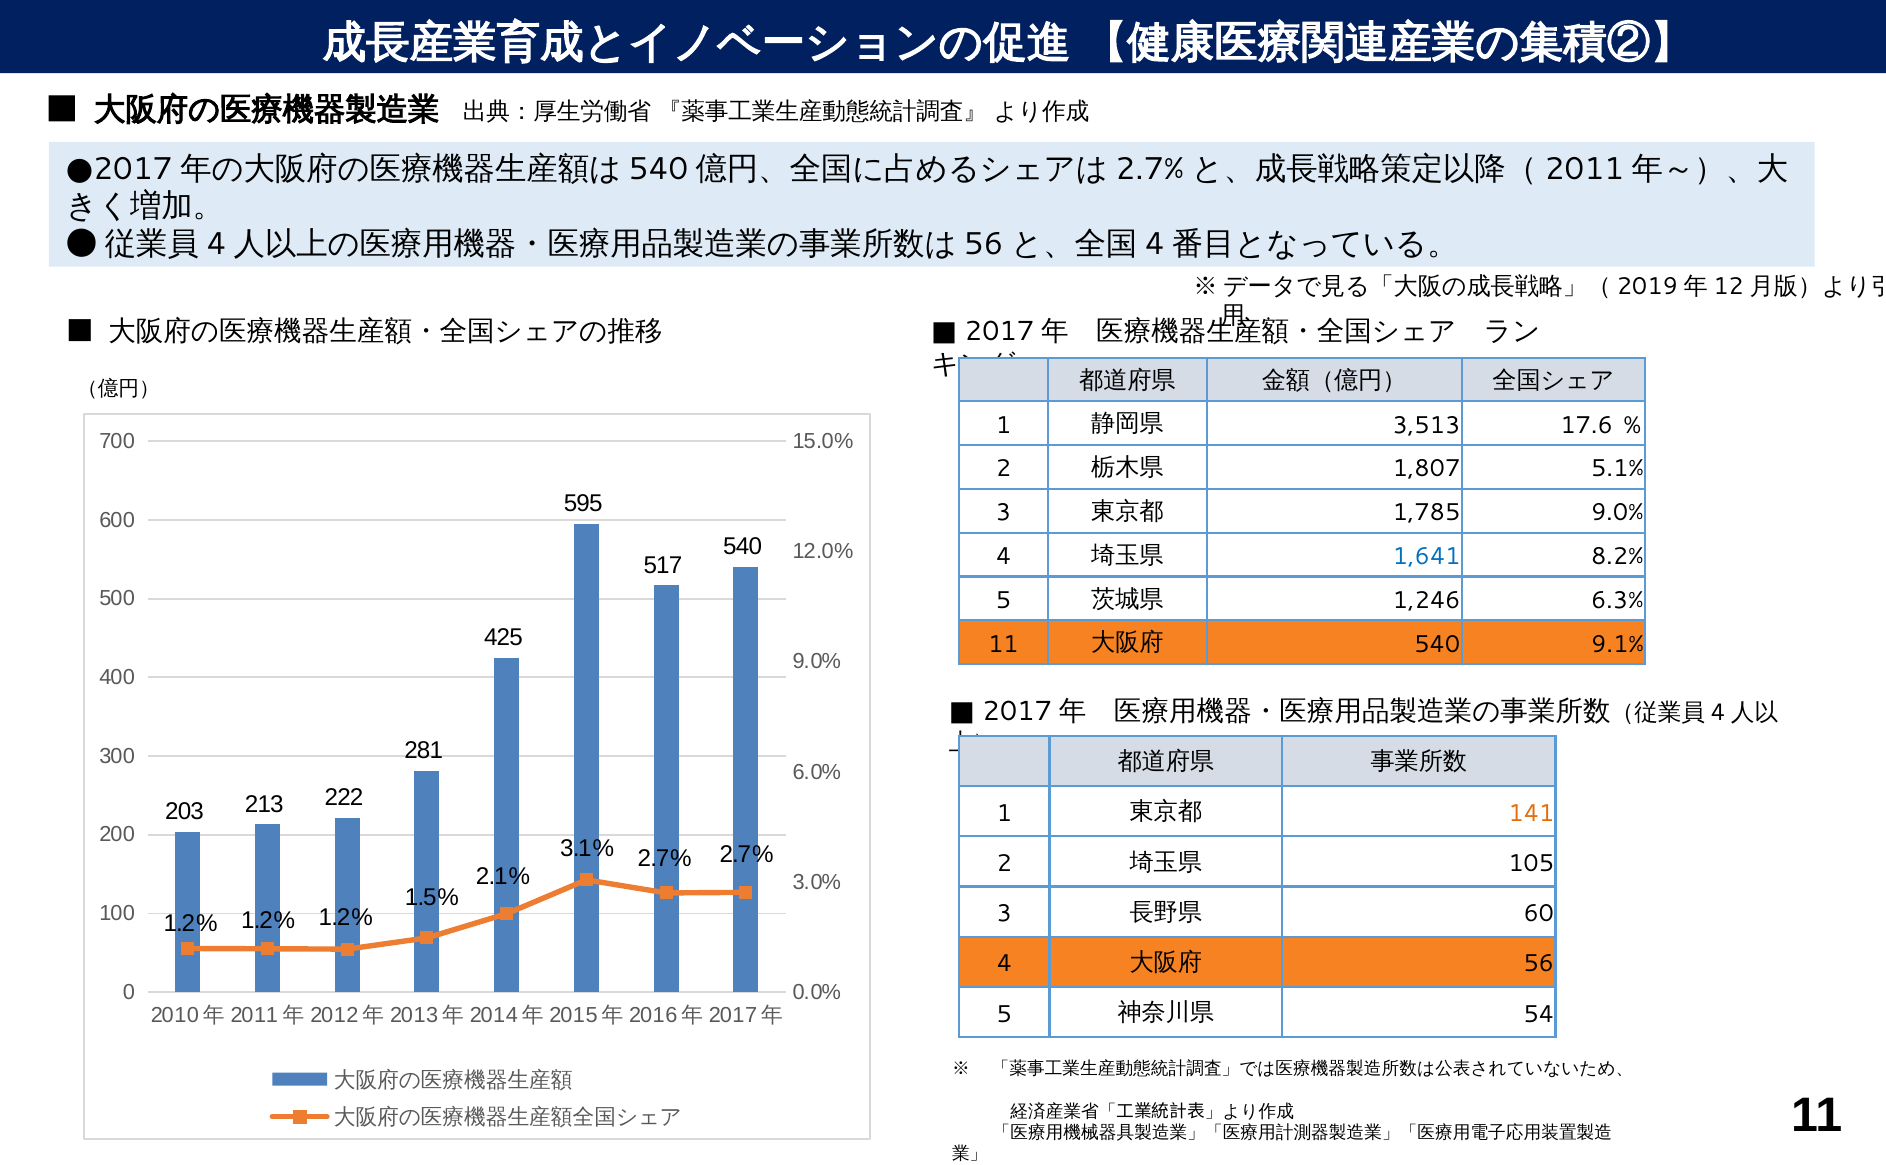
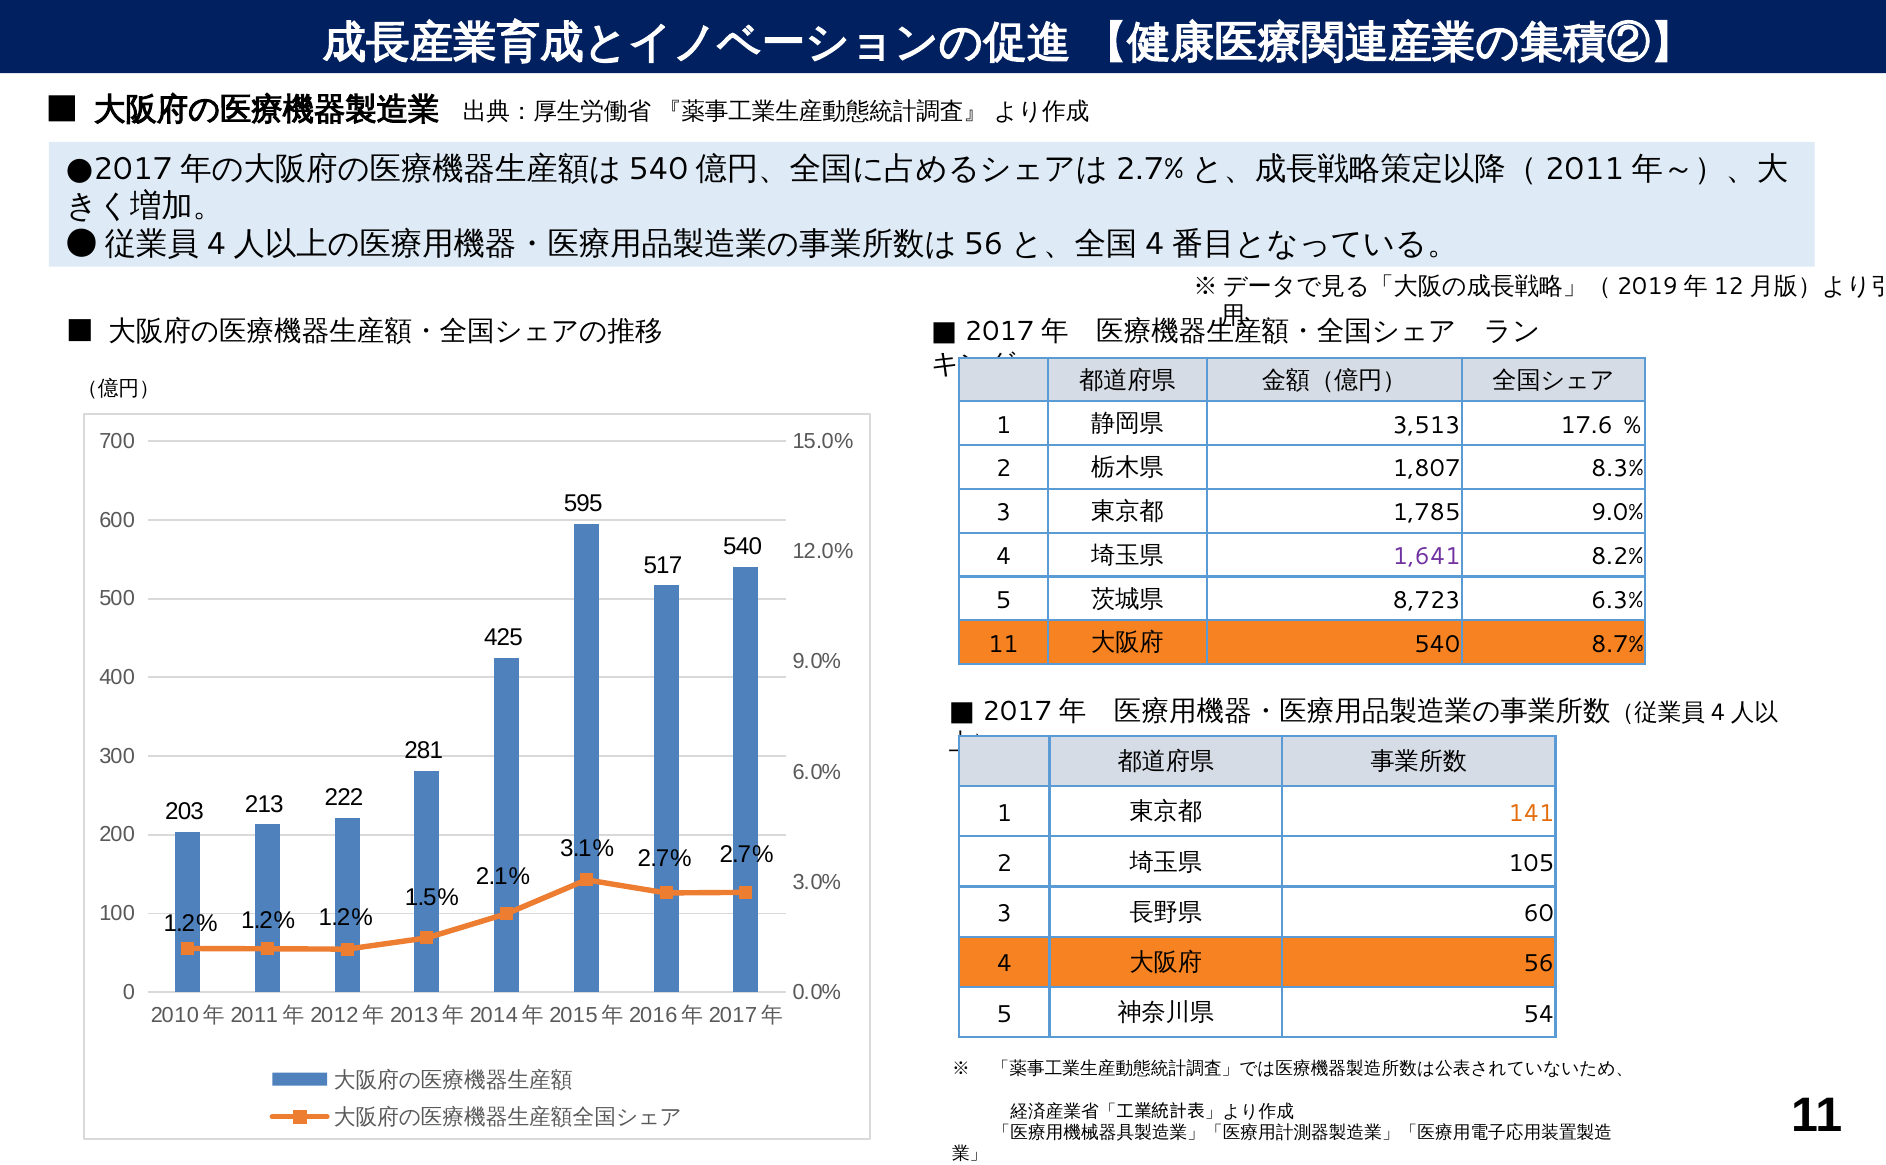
5.1%: 5.1% -> 8.3% (1618, 469)
1,641 colour: blue -> purple (1427, 557)
1,246: 1,246 -> 8,723 (1427, 600)
9.1%: 9.1% -> 8.7% (1618, 644)
